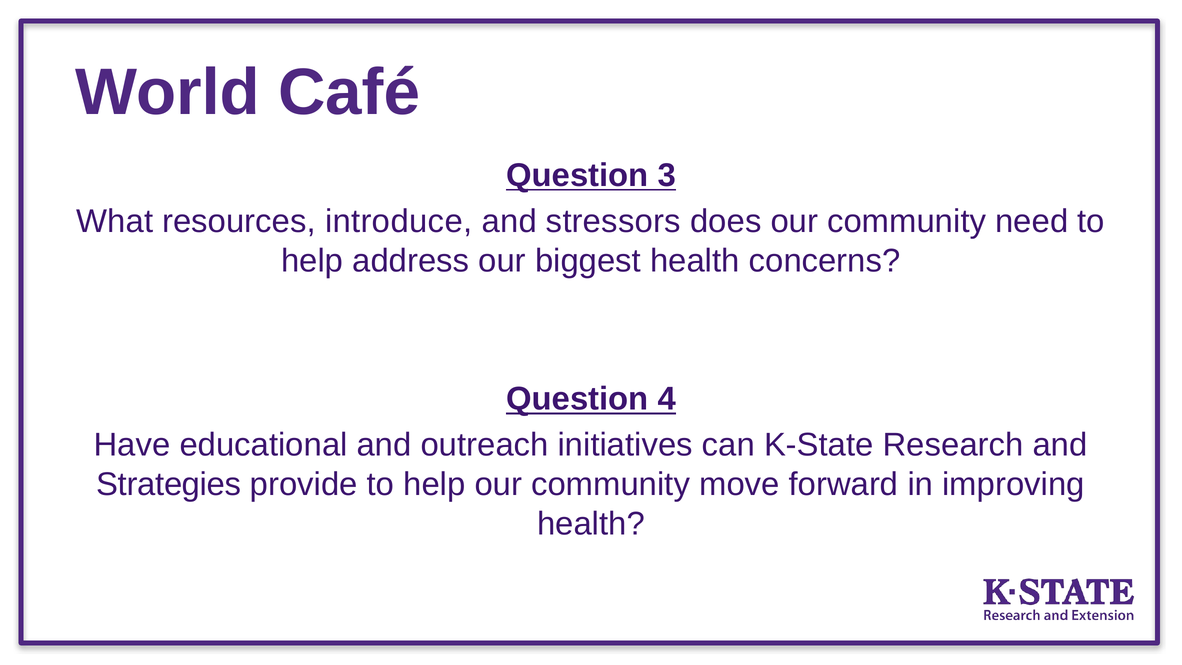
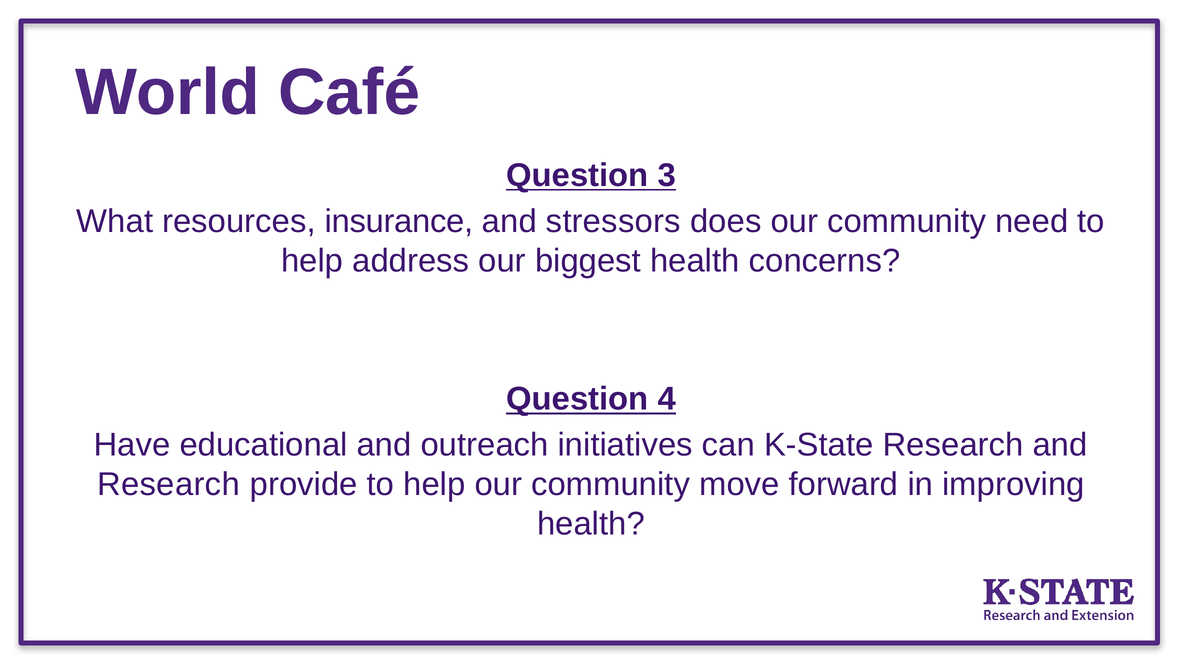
introduce: introduce -> insurance (399, 221)
Strategies: Strategies -> Research (168, 484)
